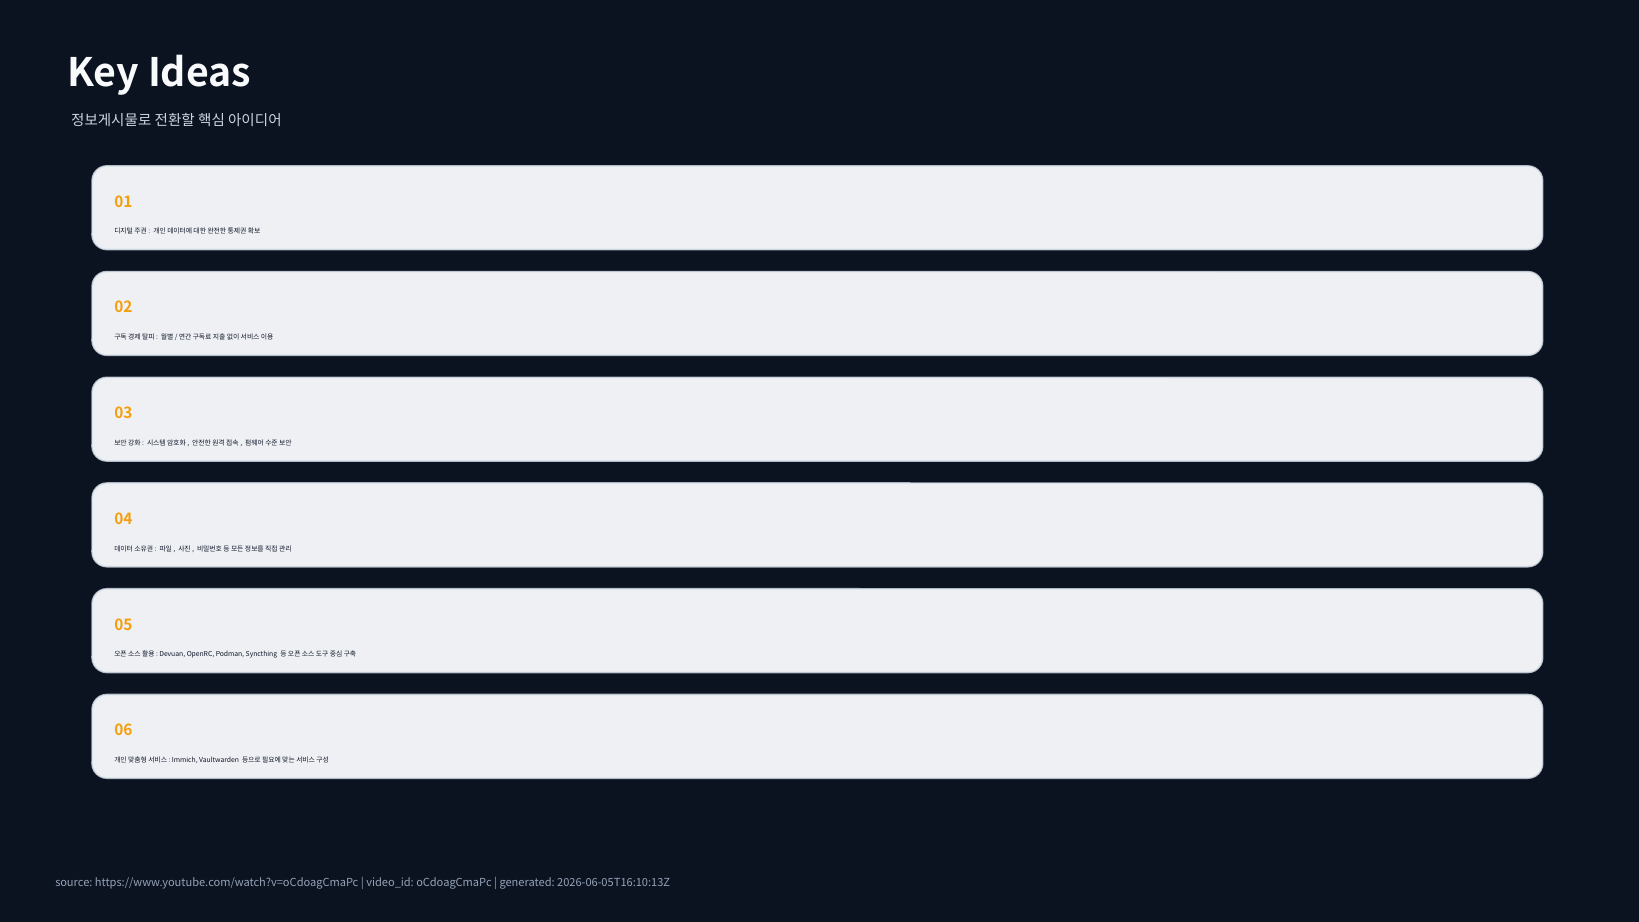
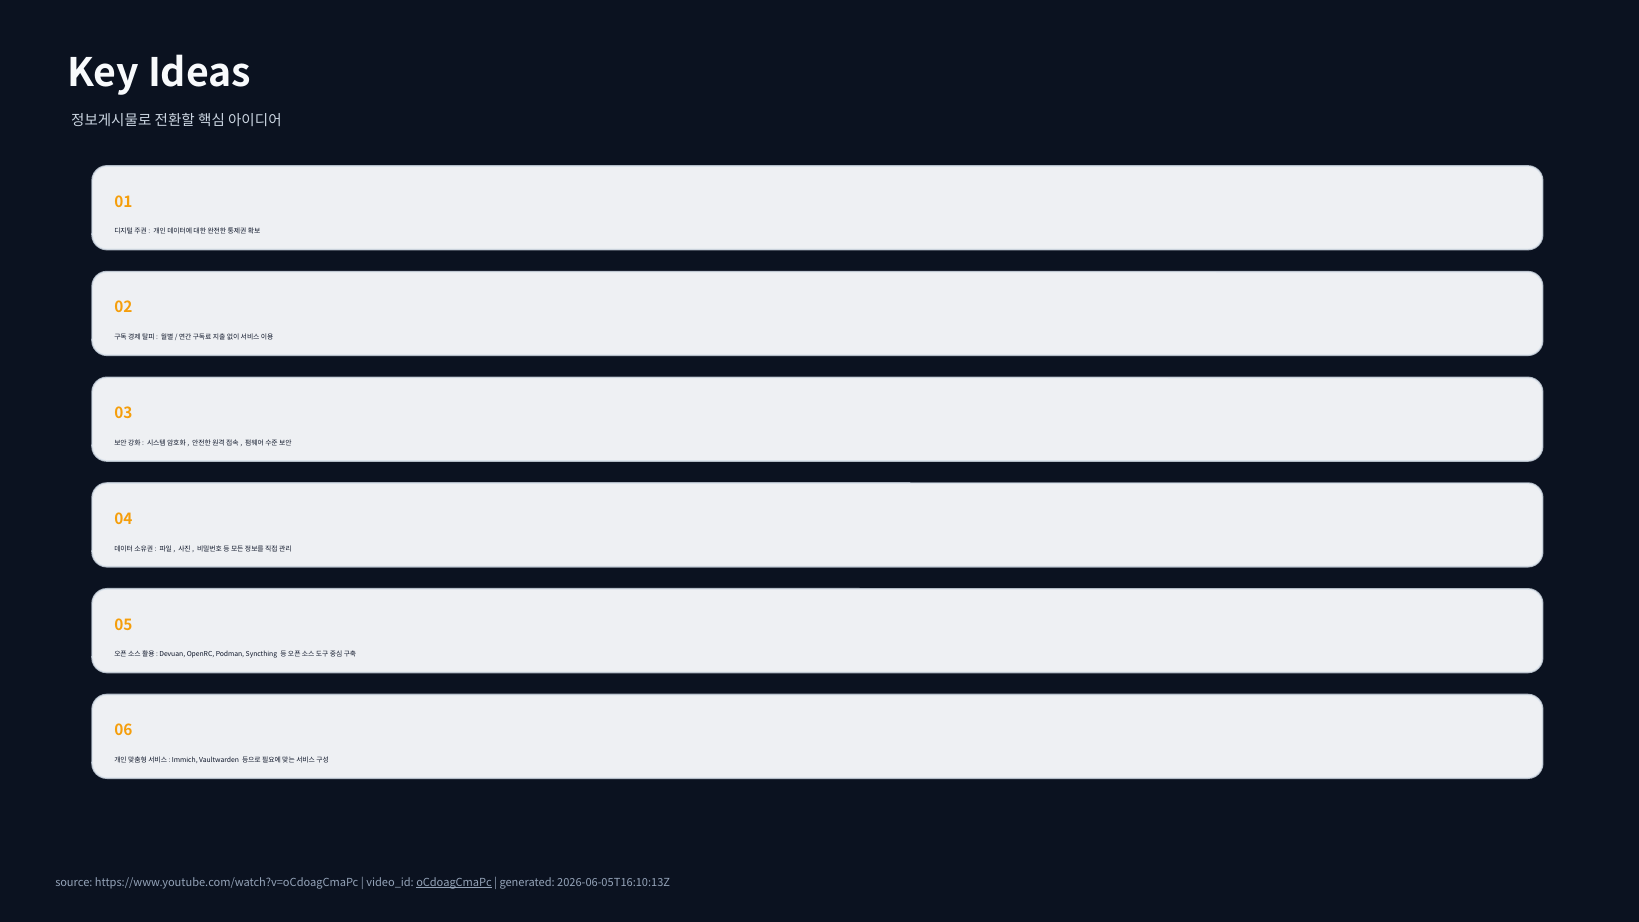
oCdoagCmaPc underline: none -> present (454, 883)
